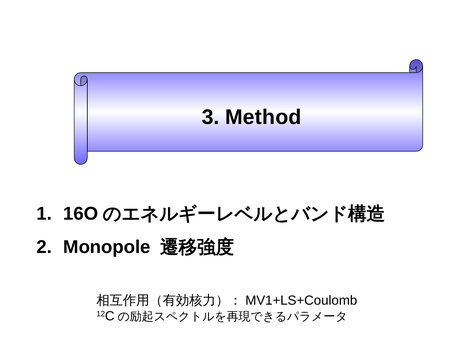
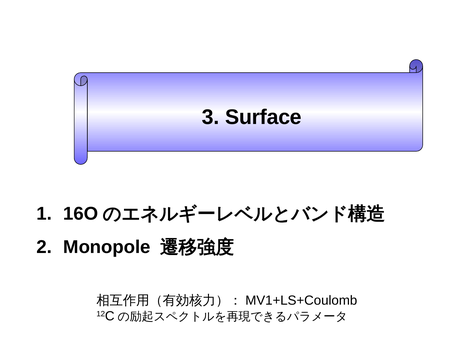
Method: Method -> Surface (263, 117)
